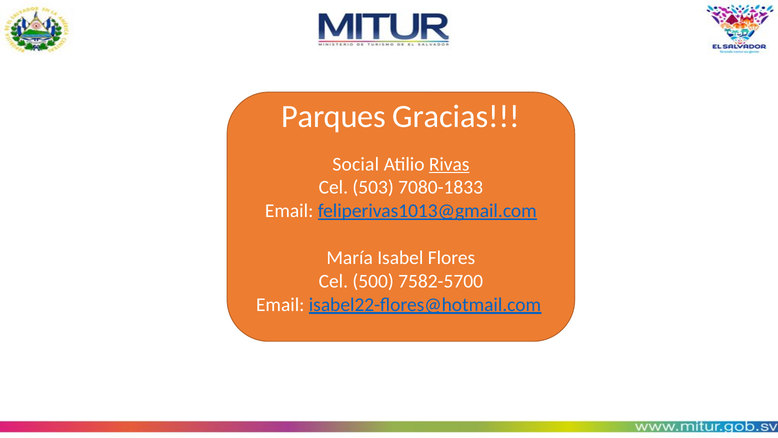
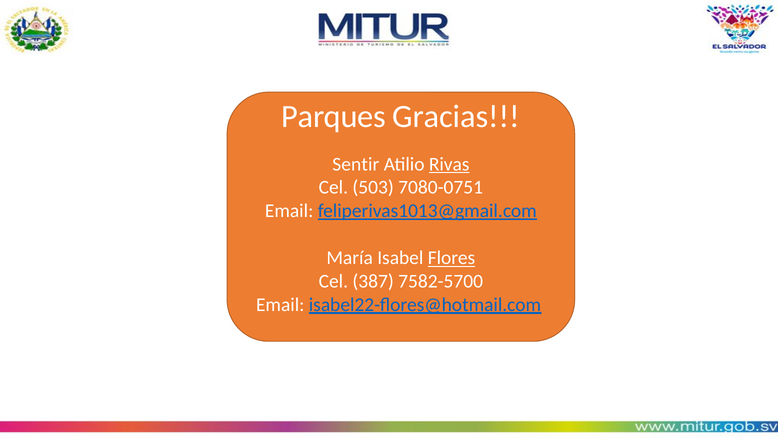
Social: Social -> Sentir (356, 164)
7080-1833: 7080-1833 -> 7080-0751 (441, 187)
Flores underline: none -> present (451, 258)
500: 500 -> 387 (373, 281)
